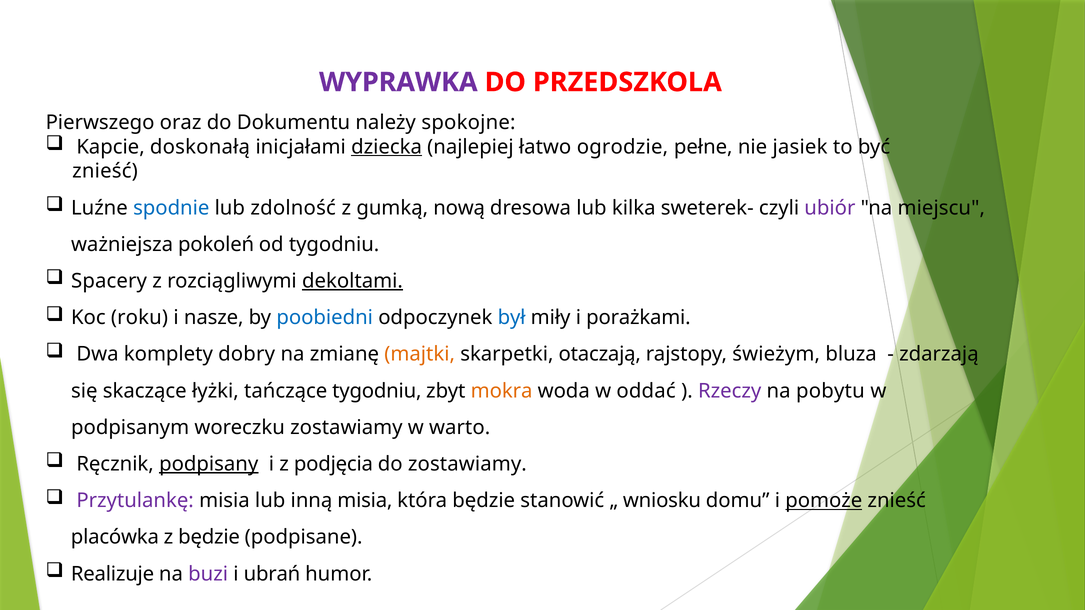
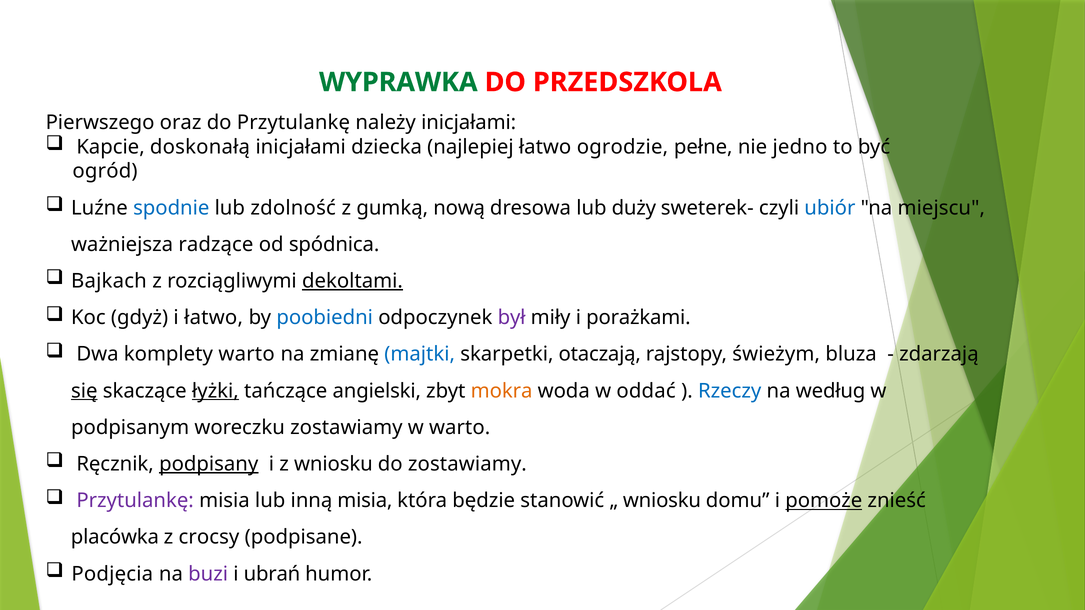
WYPRAWKA colour: purple -> green (398, 82)
do Dokumentu: Dokumentu -> Przytulankę (293, 122)
należy spokojne: spokojne -> inicjałami (469, 122)
dziecka underline: present -> none (387, 147)
jasiek: jasiek -> jedno (800, 147)
znieść: znieść -> ogród (105, 171)
kilka: kilka -> duży (634, 208)
ubiór colour: purple -> blue (830, 208)
pokoleń: pokoleń -> radzące (216, 245)
od tygodniu: tygodniu -> spódnica (334, 245)
Spacery: Spacery -> Bajkach (109, 281)
roku: roku -> gdyż (140, 318)
i nasze: nasze -> łatwo (214, 318)
był colour: blue -> purple (512, 318)
komplety dobry: dobry -> warto (247, 354)
majtki colour: orange -> blue (420, 354)
się underline: none -> present (84, 391)
łyżki underline: none -> present (215, 391)
tańczące tygodniu: tygodniu -> angielski (377, 391)
Rzeczy colour: purple -> blue (730, 391)
pobytu: pobytu -> według (831, 391)
z podjęcia: podjęcia -> wniosku (333, 464)
z będzie: będzie -> crocsy (209, 538)
Realizuje: Realizuje -> Podjęcia (112, 574)
